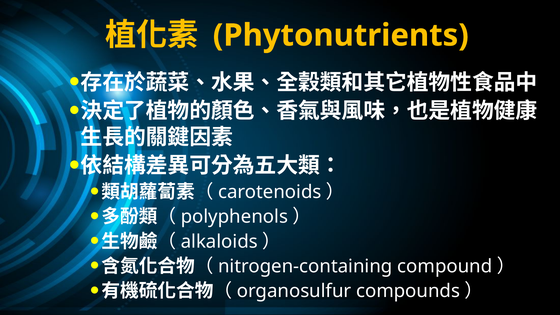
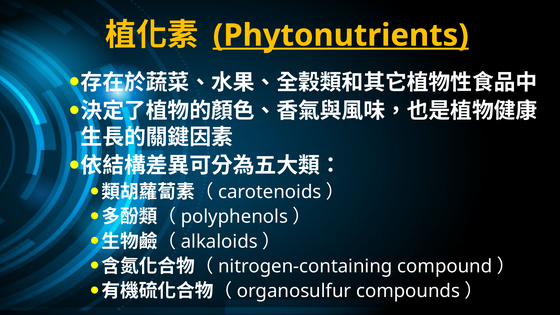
Phytonutrients underline: none -> present (341, 35)
